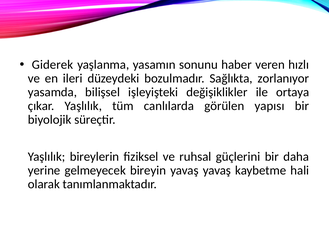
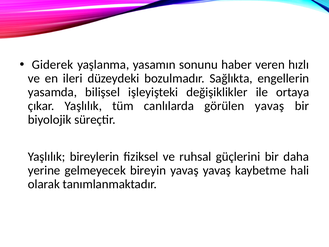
zorlanıyor: zorlanıyor -> engellerin (283, 78)
görülen yapısı: yapısı -> yavaş (270, 106)
